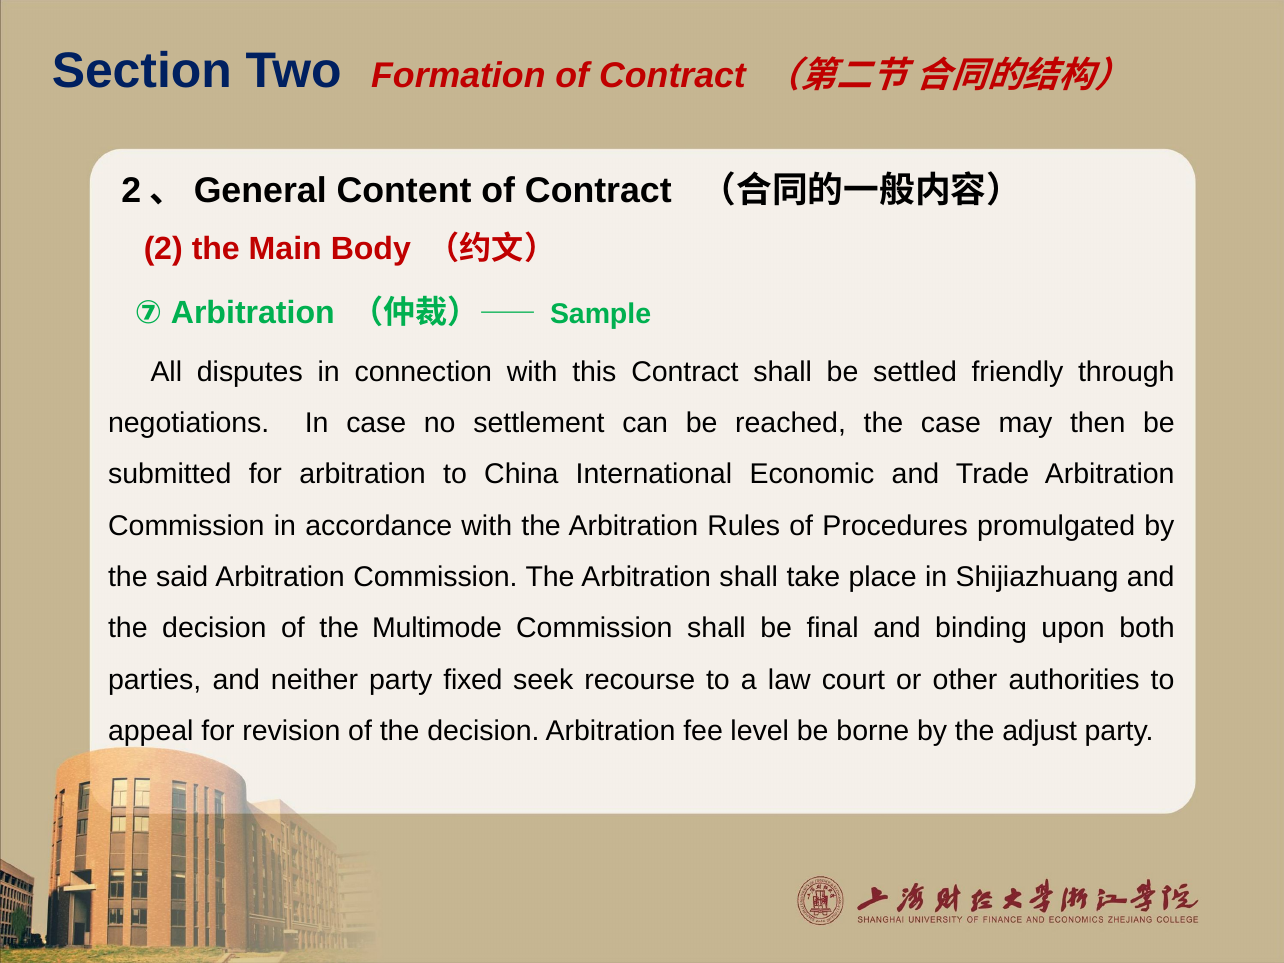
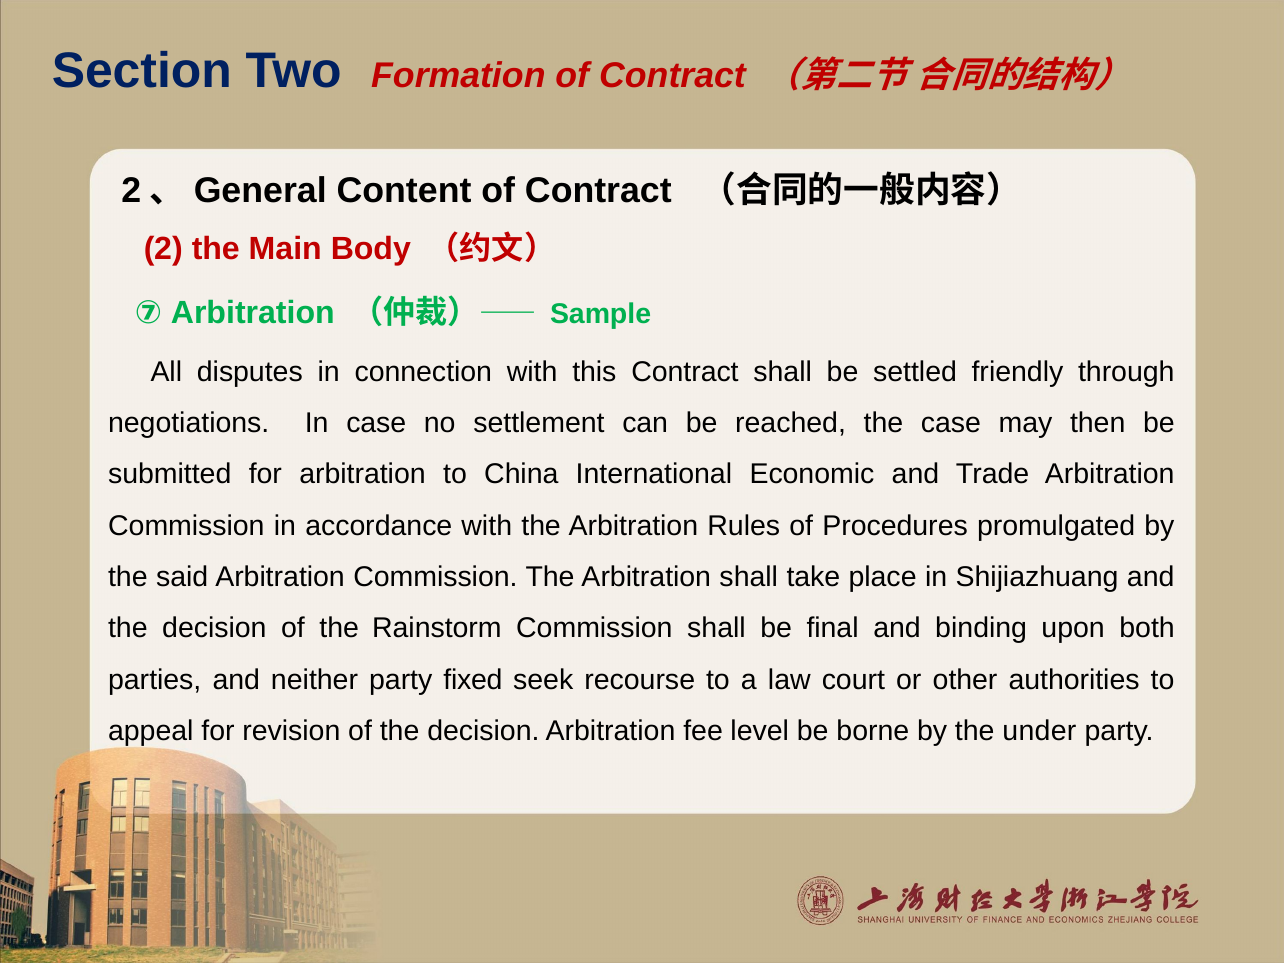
Multimode: Multimode -> Rainstorm (437, 628)
adjust: adjust -> under (1039, 731)
